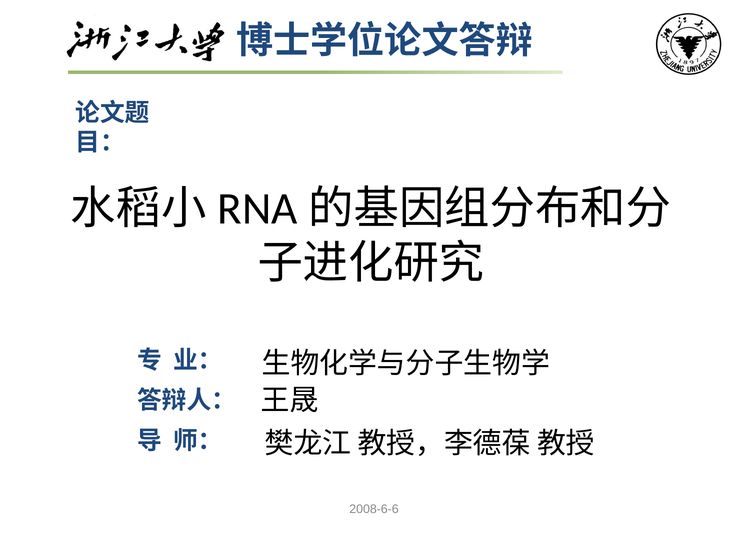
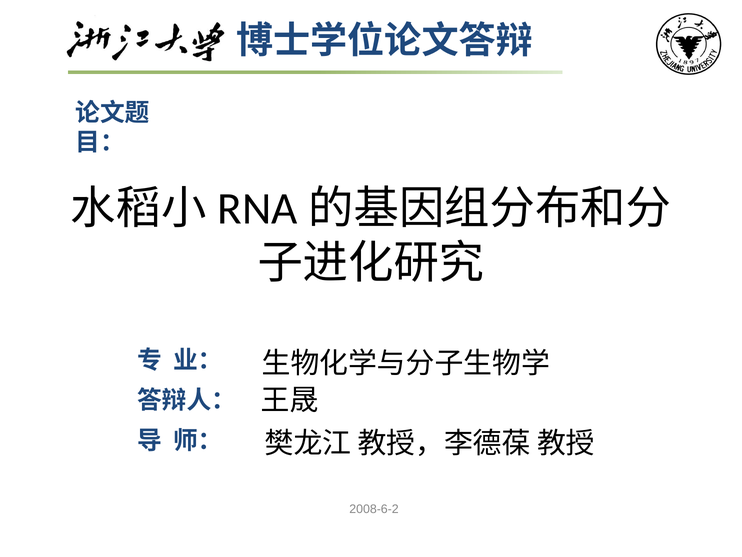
2008-6-6: 2008-6-6 -> 2008-6-2 (374, 509)
